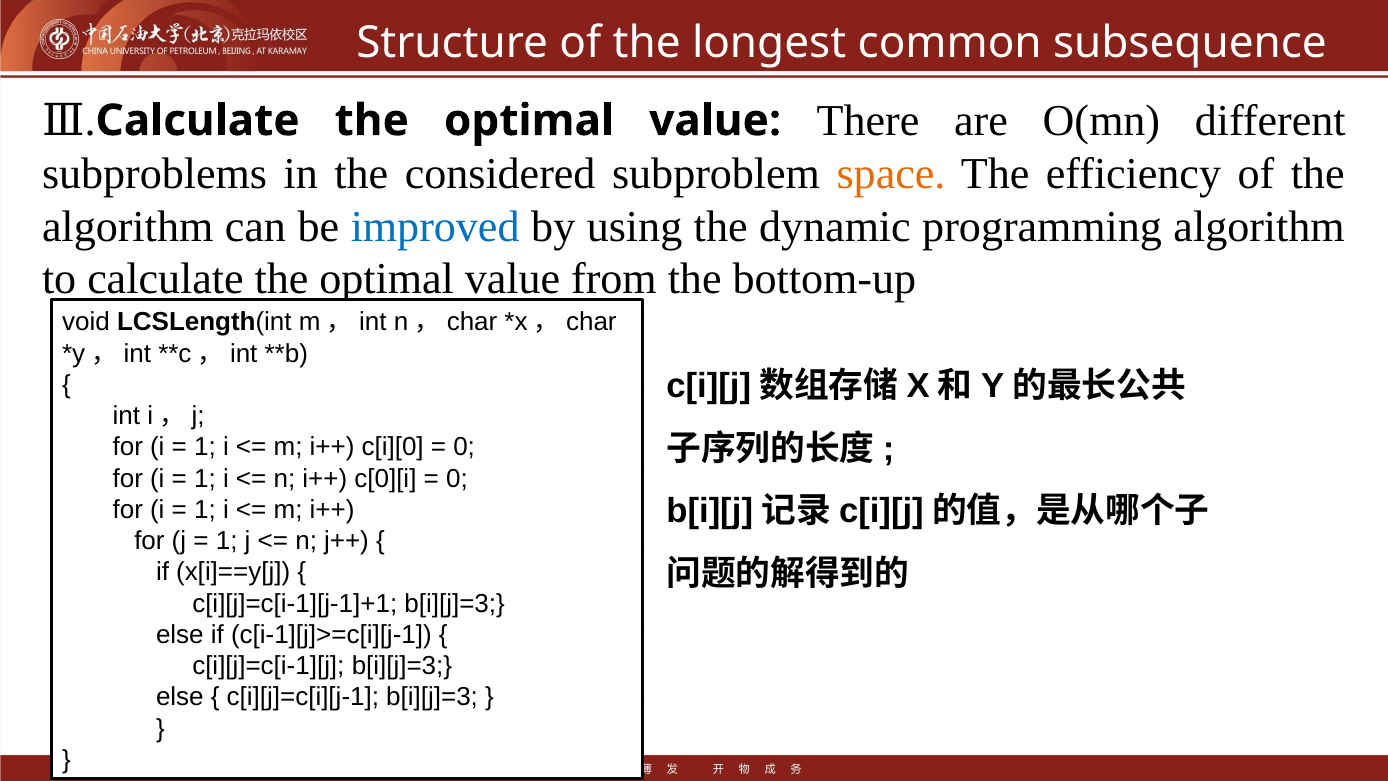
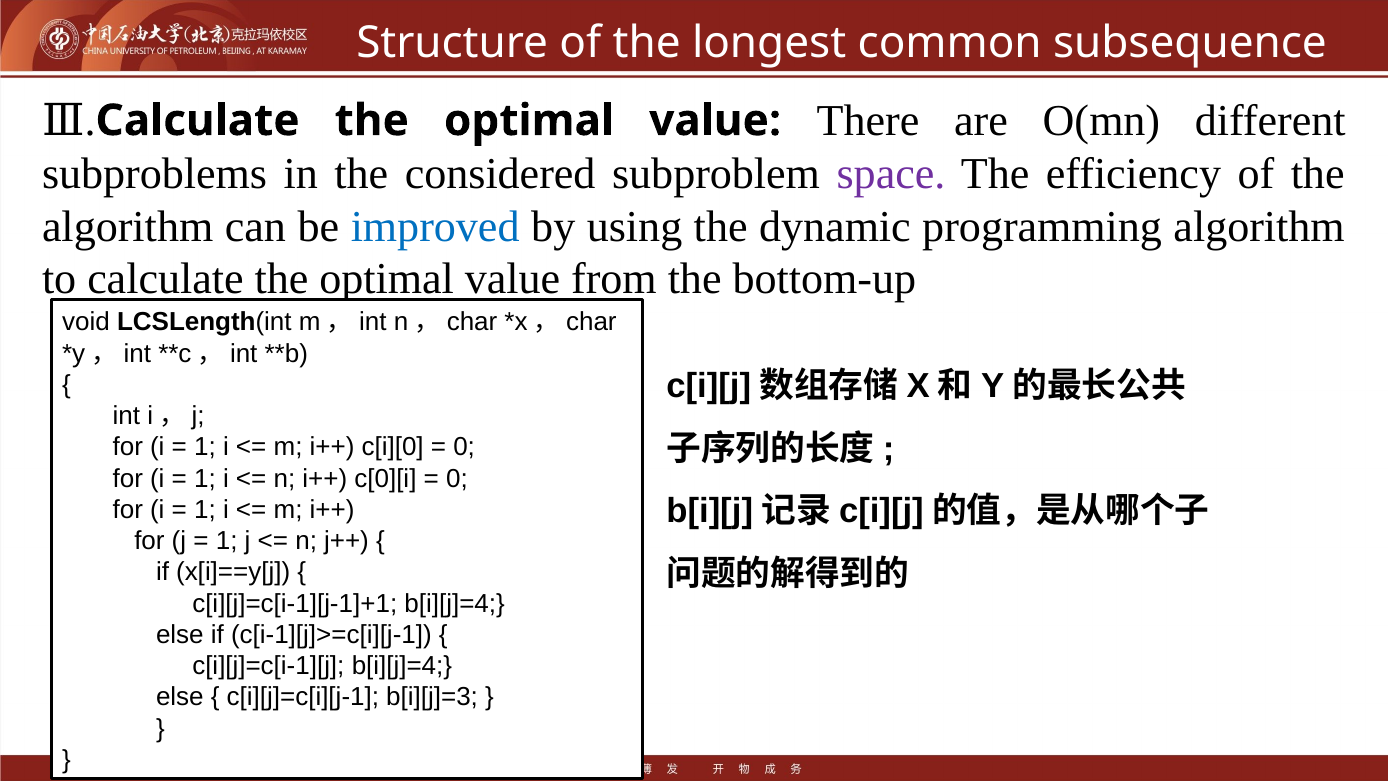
space colour: orange -> purple (891, 173)
c[i][j]=c[i-1][j-1]+1 b[i][j]=3: b[i][j]=3 -> b[i][j]=4 (455, 603)
c[i][j]=c[i-1][j b[i][j]=3: b[i][j]=3 -> b[i][j]=4 (402, 666)
